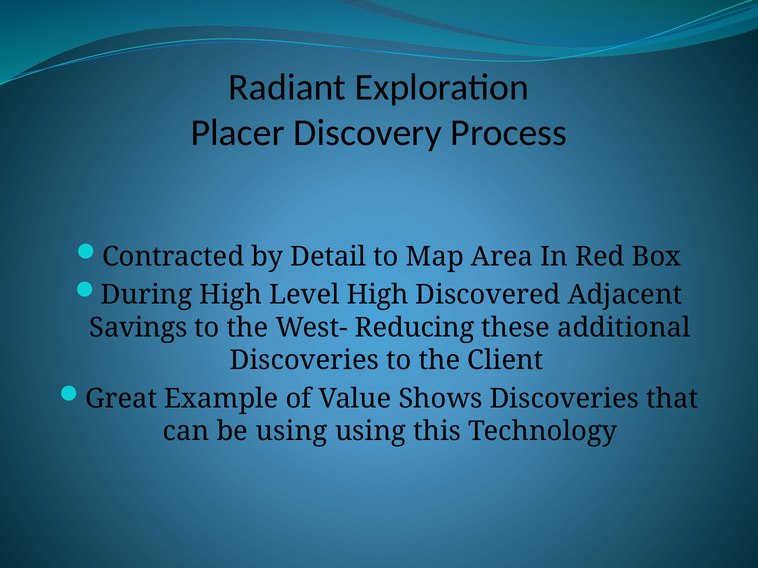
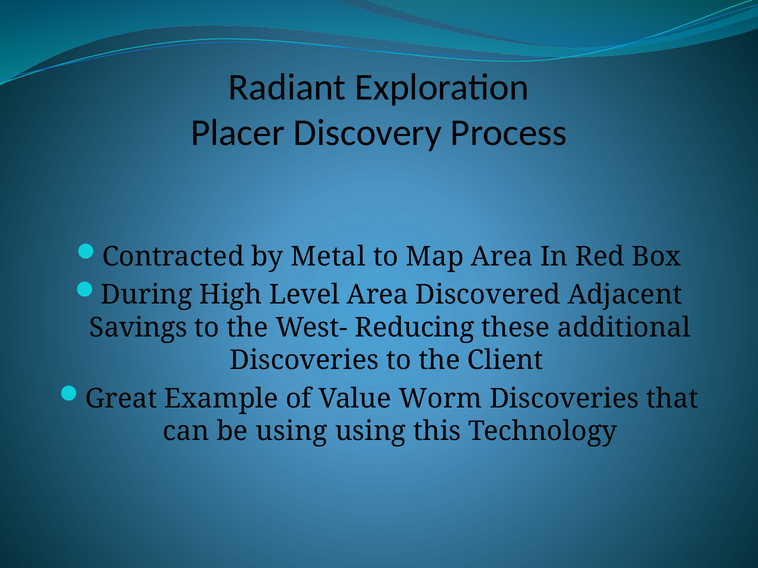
Detail: Detail -> Metal (328, 257)
Level High: High -> Area (378, 295)
Shows: Shows -> Worm (440, 399)
